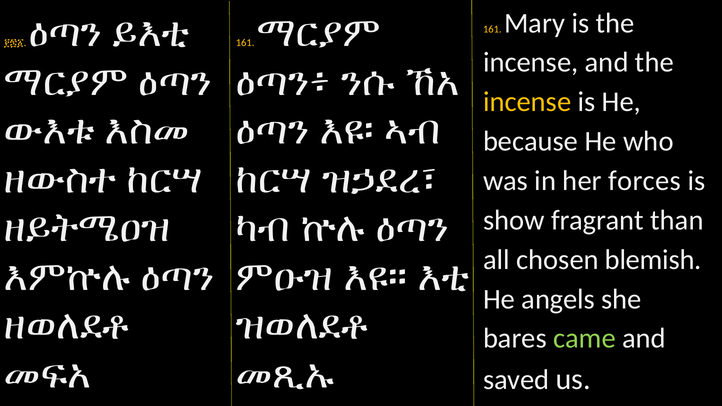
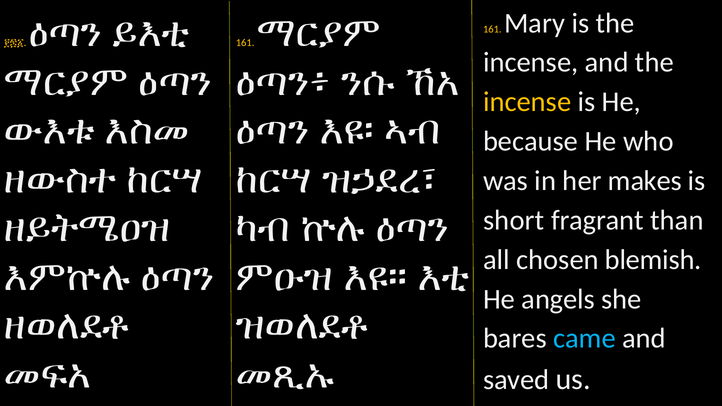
forces: forces -> makes (645, 181)
show: show -> short (514, 220)
came colour: light green -> light blue (584, 339)
